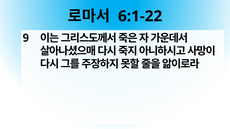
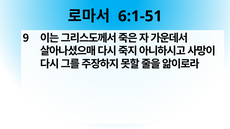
6:1-22: 6:1-22 -> 6:1-51 (140, 16)
